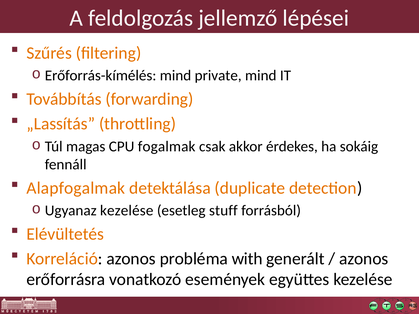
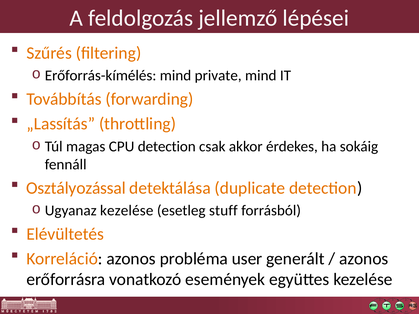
CPU fogalmak: fogalmak -> detection (167, 146)
Alapfogalmak: Alapfogalmak -> Osztályozással (76, 188)
with: with -> user (247, 259)
